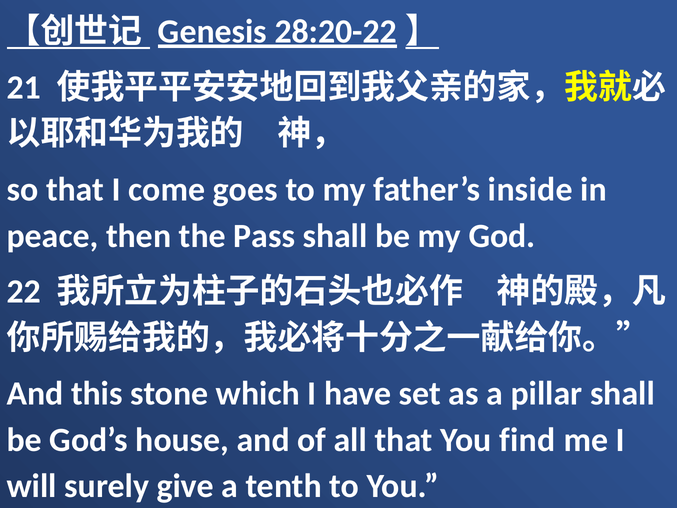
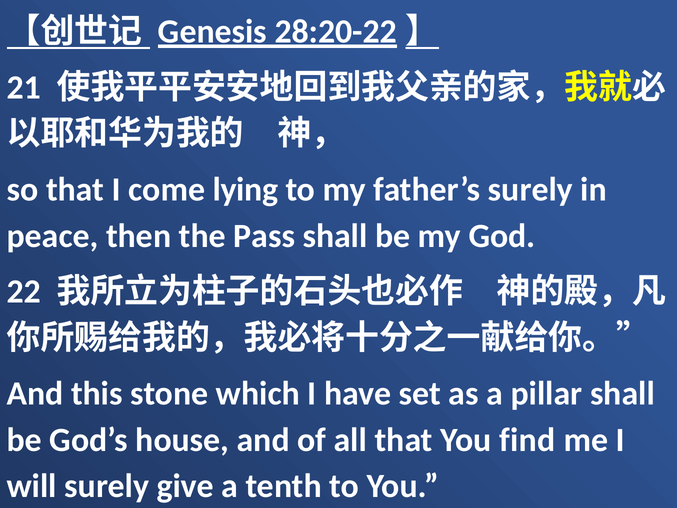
goes: goes -> lying (245, 189)
father’s inside: inside -> surely (530, 189)
